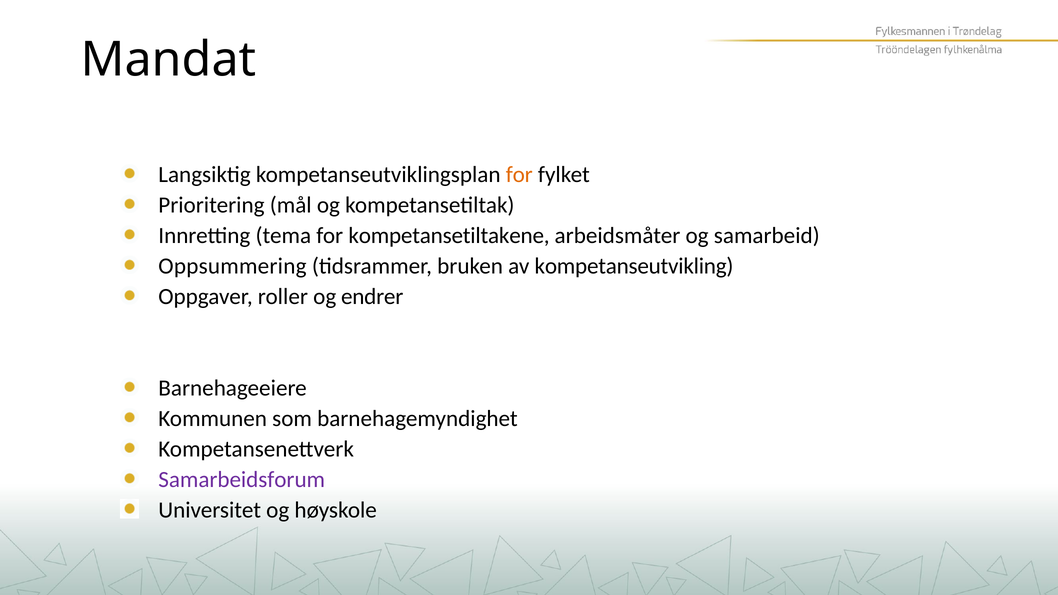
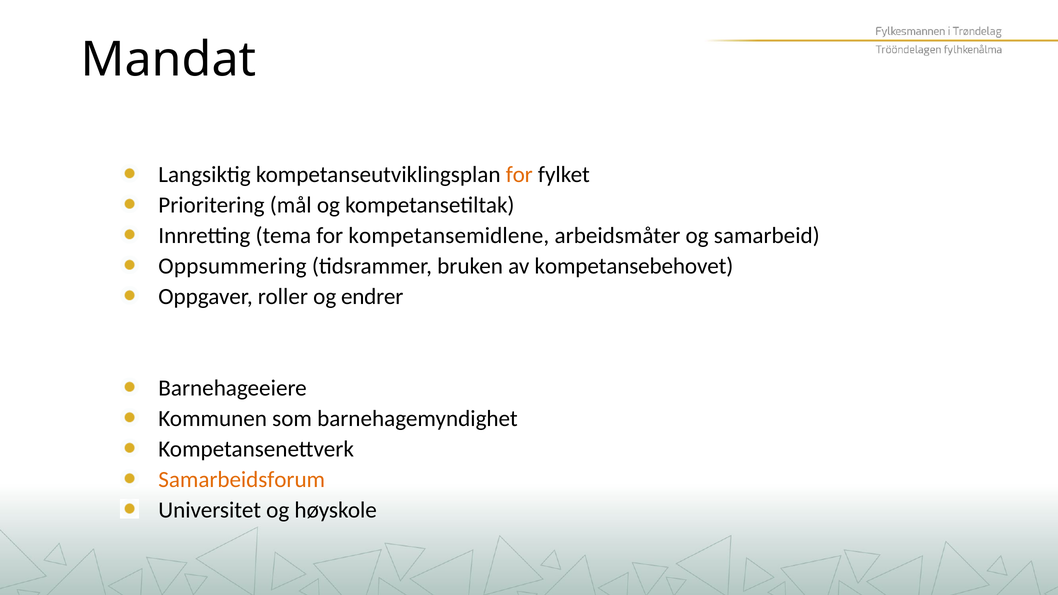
kompetansetiltakene: kompetansetiltakene -> kompetansemidlene (449, 236)
kompetanseutvikling: kompetanseutvikling -> kompetansebehovet (634, 266)
Samarbeidsforum colour: purple -> orange (242, 480)
